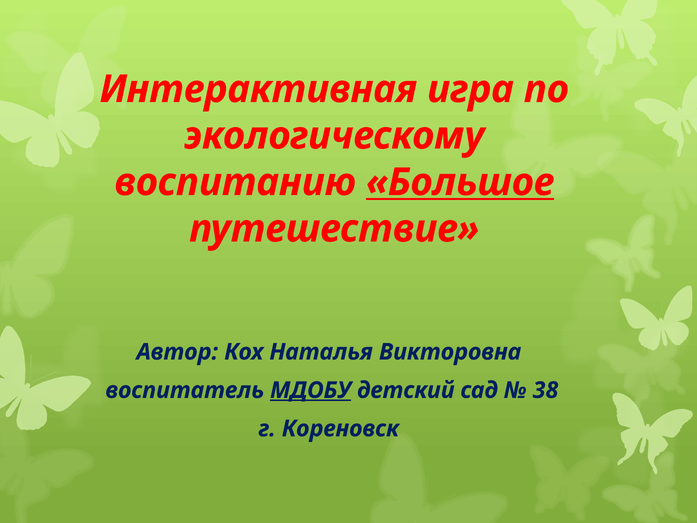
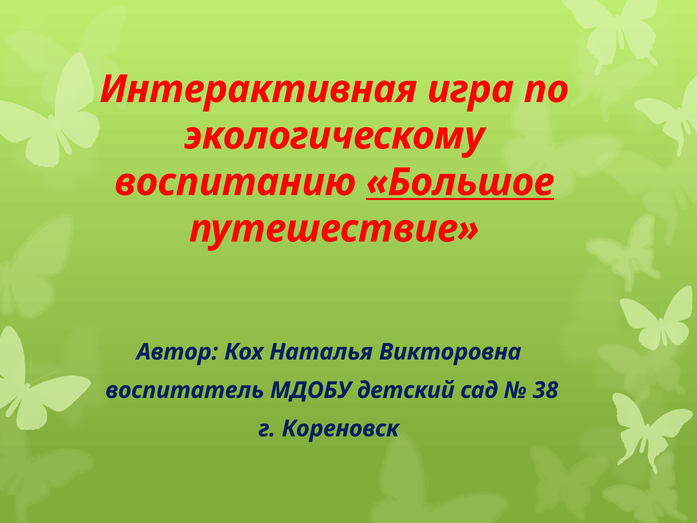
МДОБУ underline: present -> none (311, 390)
